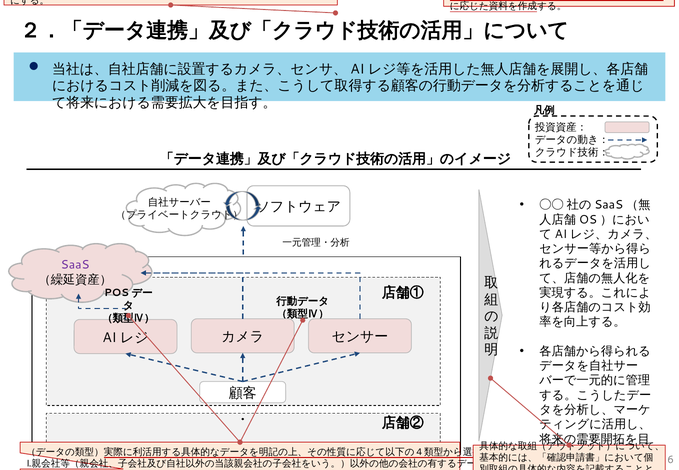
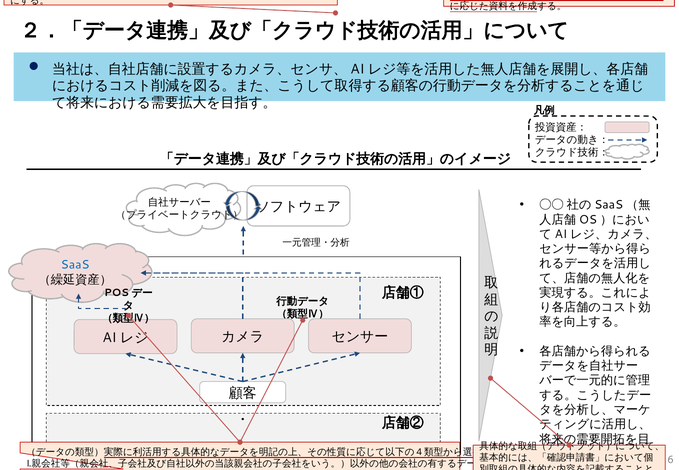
SaaS colour: purple -> blue (75, 265)
